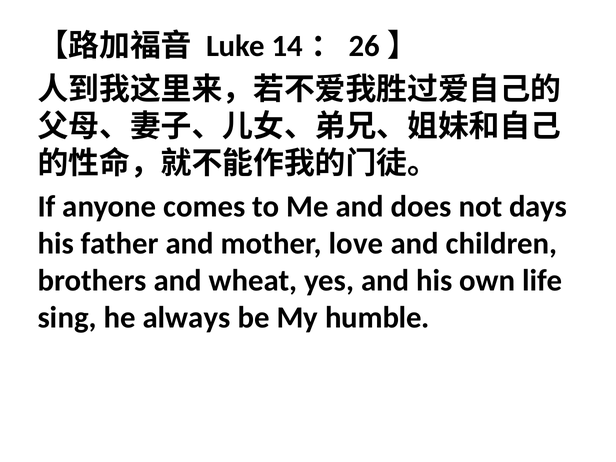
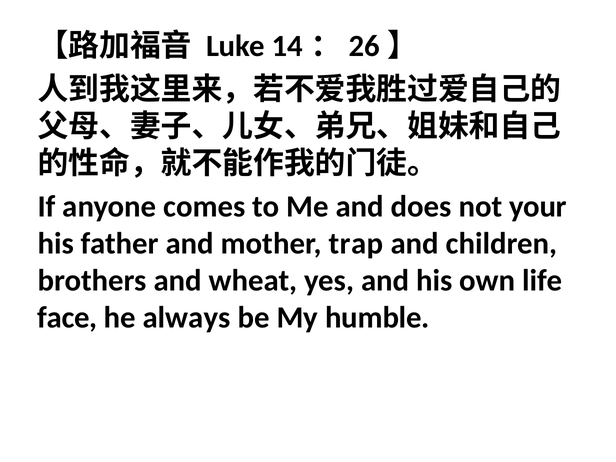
days: days -> your (538, 207)
love: love -> trap (356, 244)
sing: sing -> face (67, 318)
